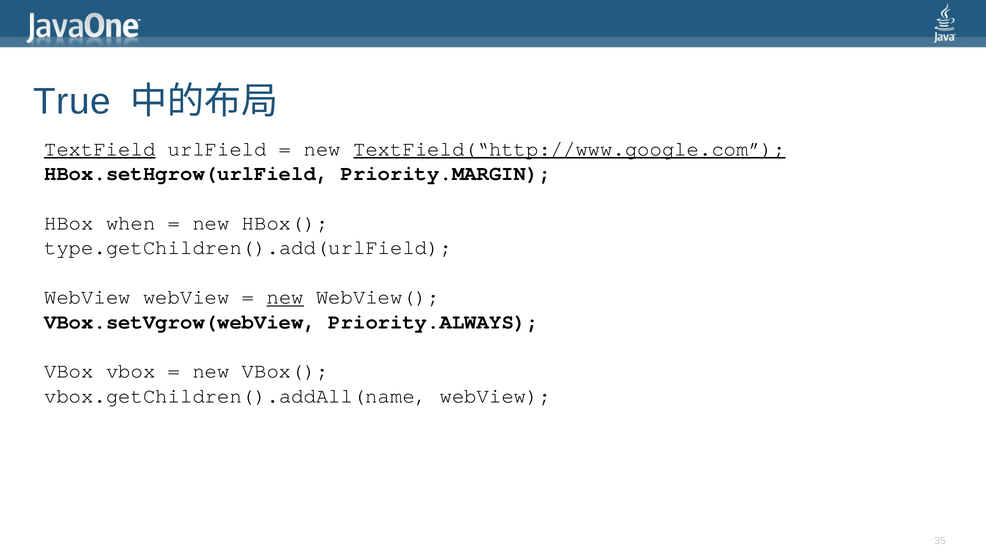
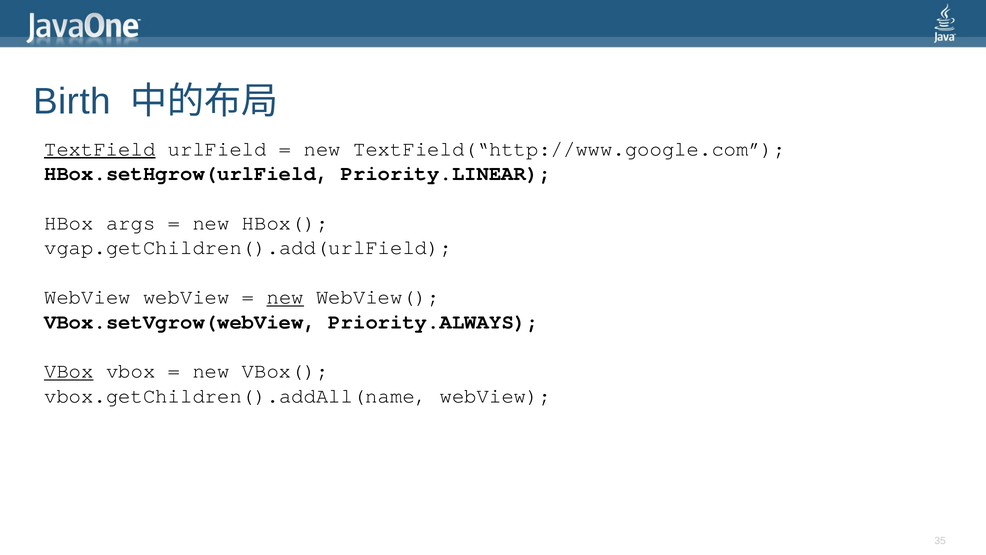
True: True -> Birth (72, 101)
TextField(“http://www.google.com underline: present -> none (569, 149)
Priority.MARGIN: Priority.MARGIN -> Priority.LINEAR (446, 174)
when: when -> args (131, 223)
type.getChildren().add(urlField: type.getChildren().add(urlField -> vgap.getChildren().add(urlField (248, 248)
VBox underline: none -> present (69, 371)
